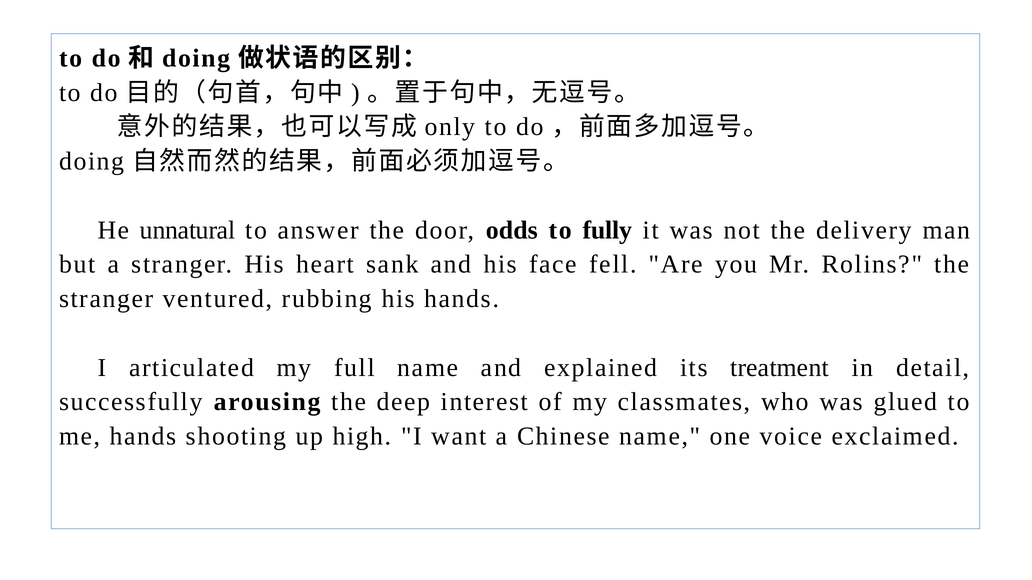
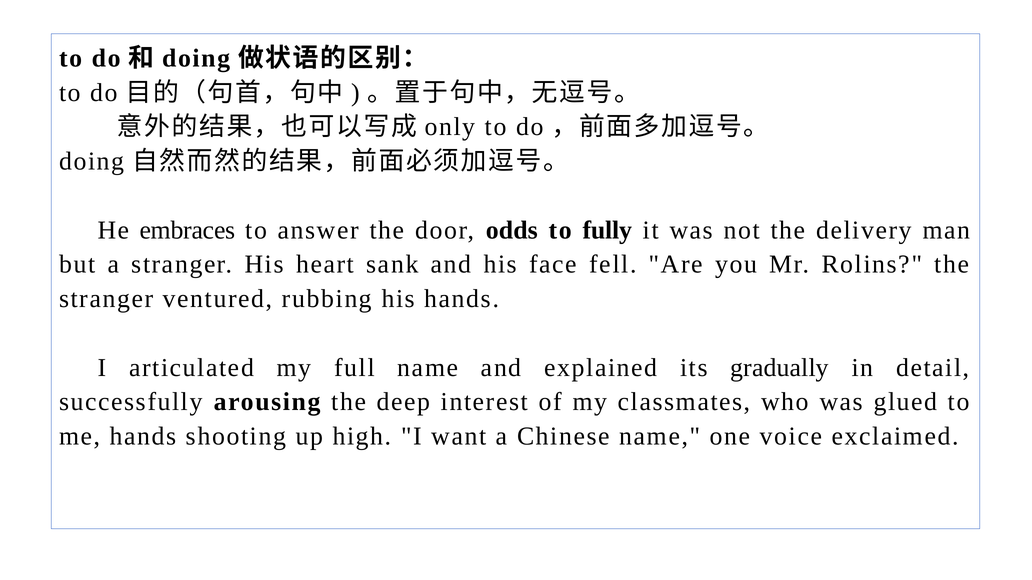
unnatural: unnatural -> embraces (188, 230)
treatment: treatment -> gradually (780, 368)
